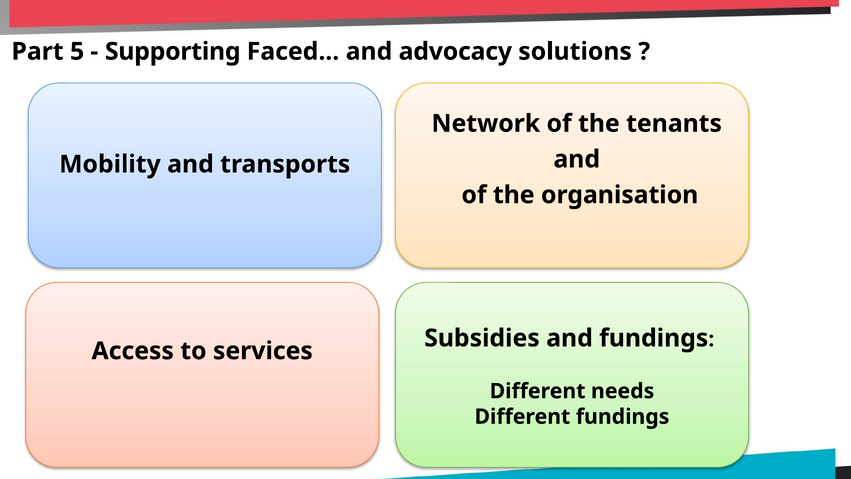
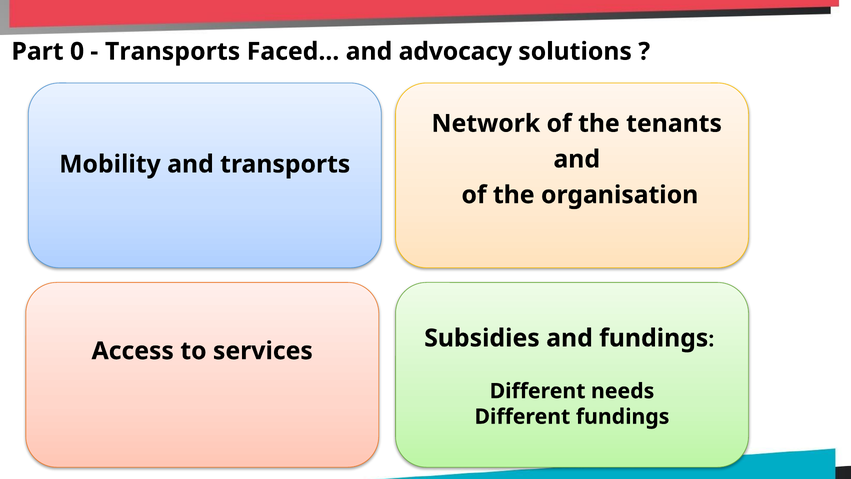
5: 5 -> 0 (77, 51)
Supporting: Supporting -> Transports (173, 51)
